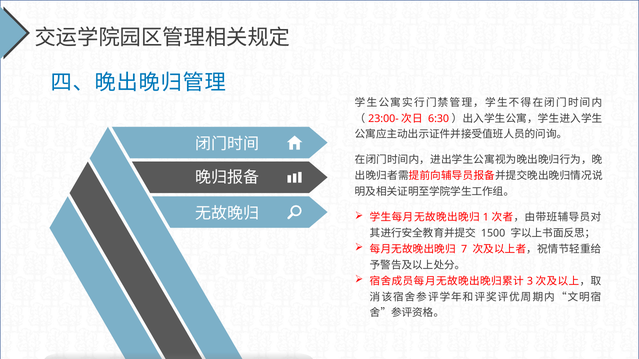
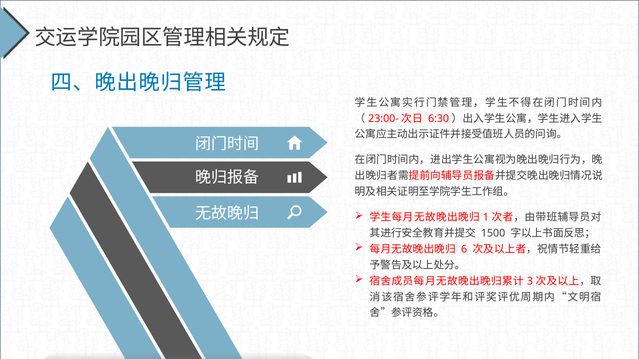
7: 7 -> 6 (464, 249)
